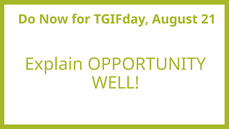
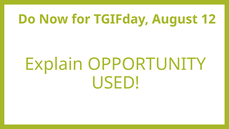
21: 21 -> 12 (208, 19)
WELL: WELL -> USED (116, 83)
